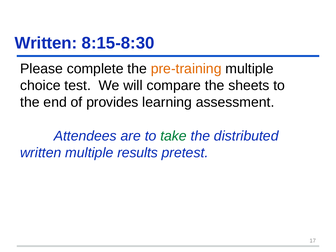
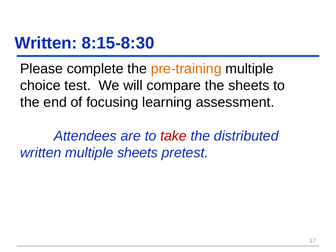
provides: provides -> focusing (112, 102)
take colour: green -> red (174, 136)
multiple results: results -> sheets (138, 153)
